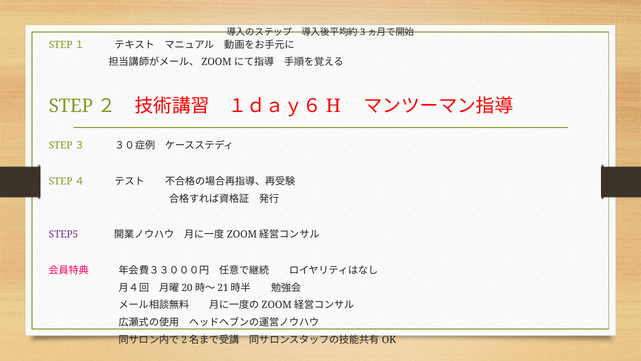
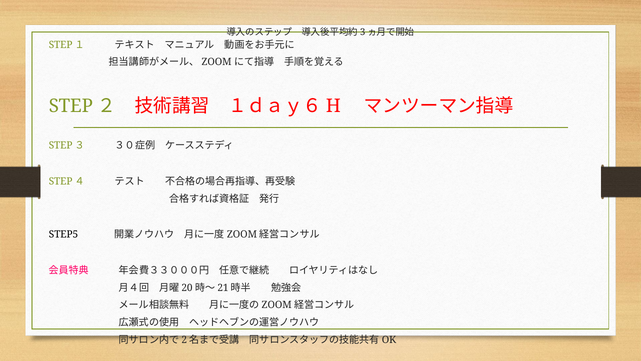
STEP5 colour: purple -> black (64, 234)
